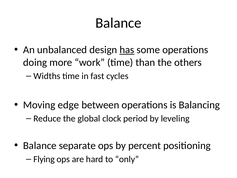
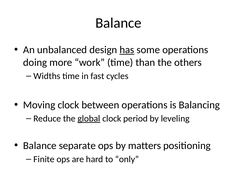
Moving edge: edge -> clock (68, 105)
global underline: none -> present (89, 118)
percent: percent -> matters (145, 145)
Flying: Flying -> Finite (44, 159)
